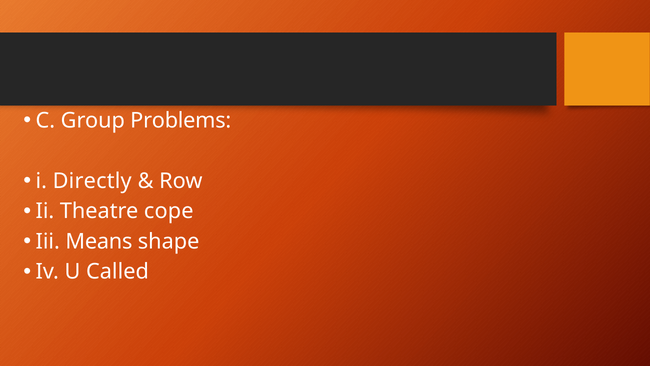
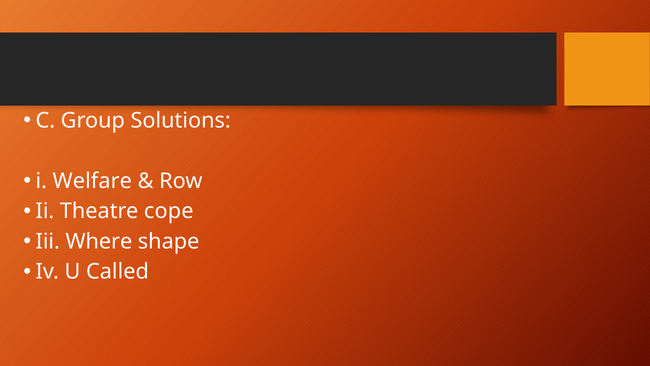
Problems: Problems -> Solutions (181, 120)
Directly: Directly -> Welfare (92, 181)
Means: Means -> Where (99, 241)
